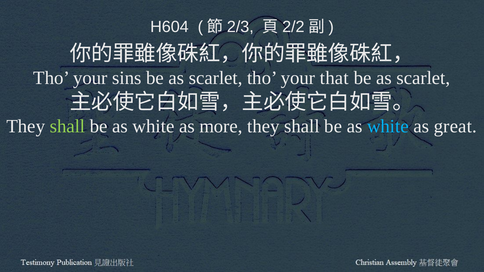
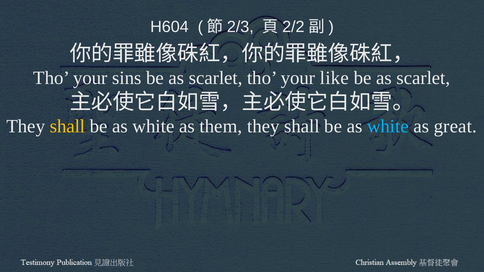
that: that -> like (334, 78)
shall colour: light green -> yellow (67, 126)
more: more -> them (221, 126)
